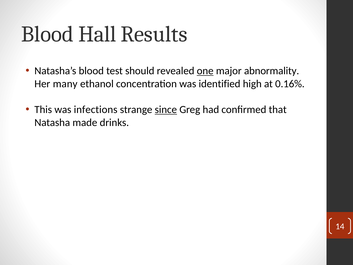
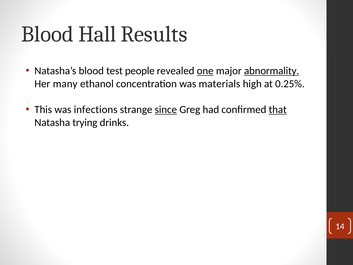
should: should -> people (140, 71)
abnormality underline: none -> present (272, 71)
identified: identified -> materials (219, 84)
0.16%: 0.16% -> 0.25% (290, 84)
that underline: none -> present (278, 110)
made: made -> trying (85, 122)
